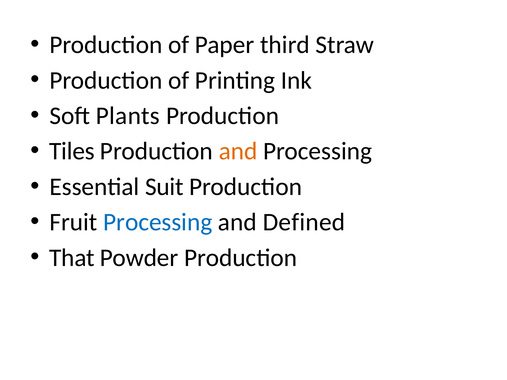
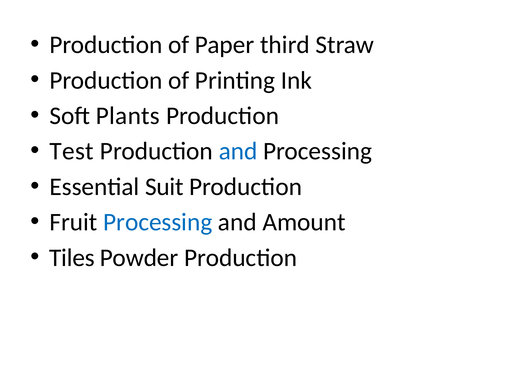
Tiles: Tiles -> Test (72, 151)
and colour: orange -> blue (238, 151)
Defined: Defined -> Amount (304, 222)
That: That -> Tiles (72, 258)
